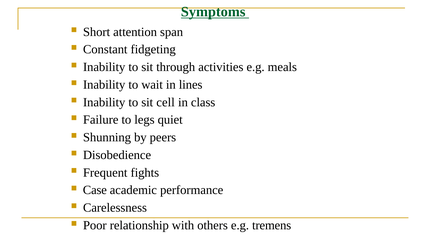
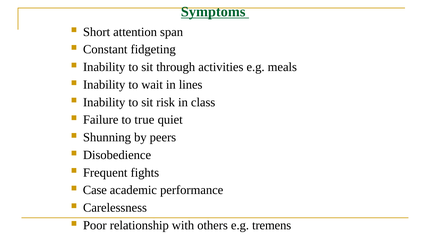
cell: cell -> risk (166, 102)
legs: legs -> true (144, 120)
